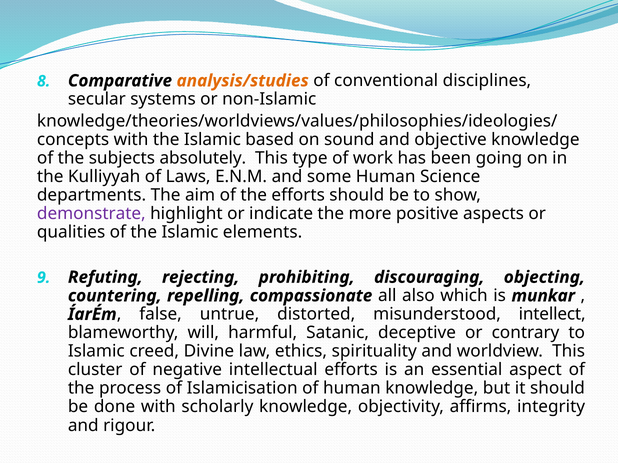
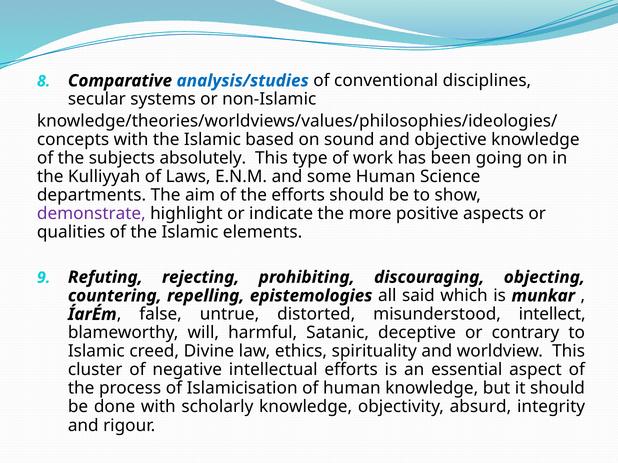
analysis/studies colour: orange -> blue (243, 81)
compassionate: compassionate -> epistemologies (311, 296)
also: also -> said (418, 296)
affirms: affirms -> absurd (480, 407)
